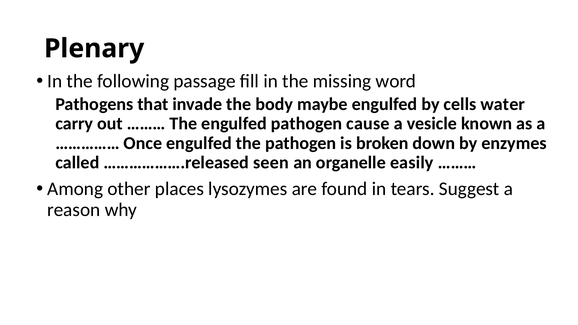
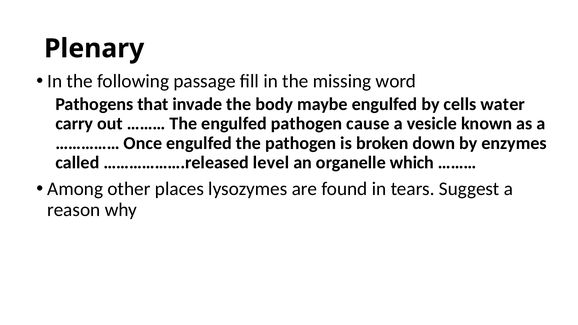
seen: seen -> level (271, 163)
easily: easily -> which (412, 163)
